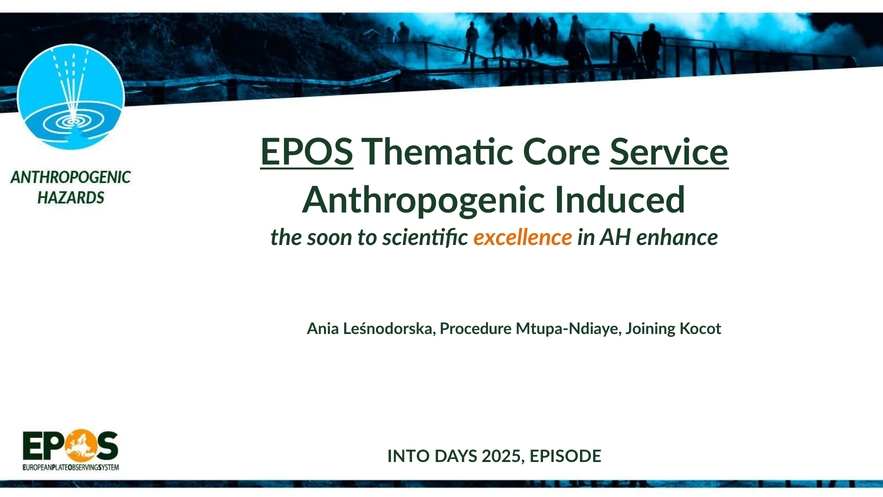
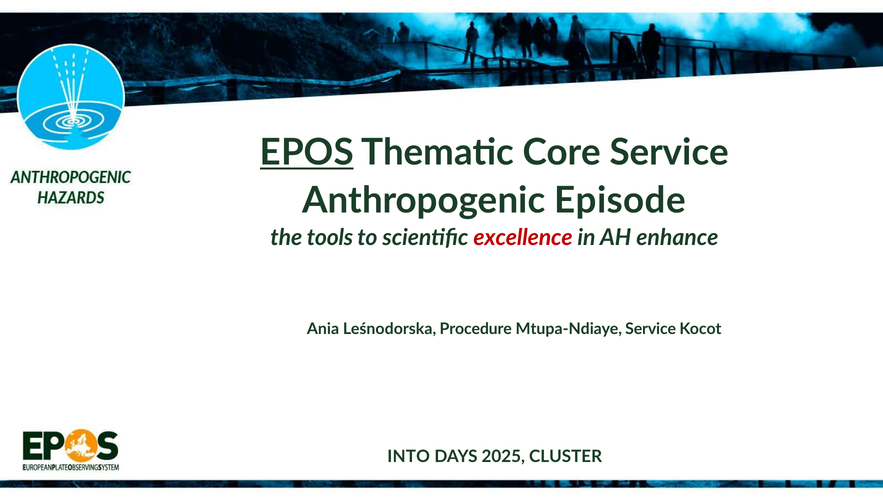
Service underline: present -> none (669, 153)
Induced: Induced -> Episode (620, 200)
soon: soon -> tools (330, 237)
excellence colour: orange -> red (523, 237)
Mtupa-Ndiaye Joining: Joining -> Service (651, 329)
EPISODE: EPISODE -> CLUSTER (566, 456)
